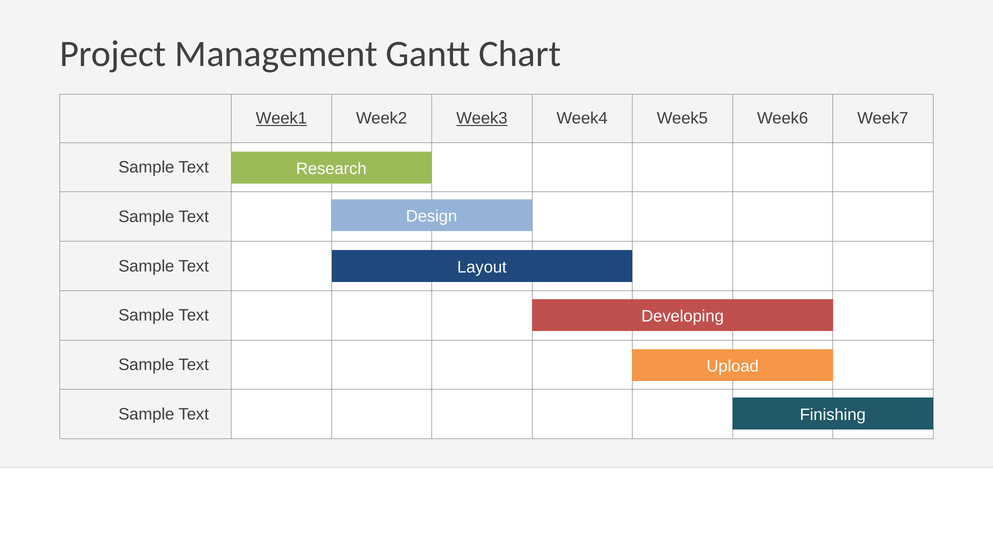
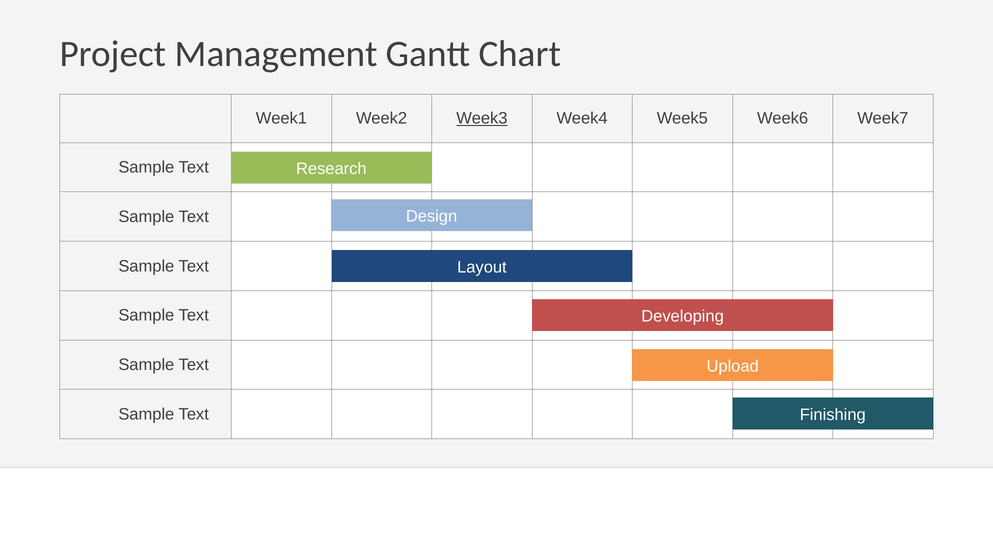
Week1 underline: present -> none (281, 118)
